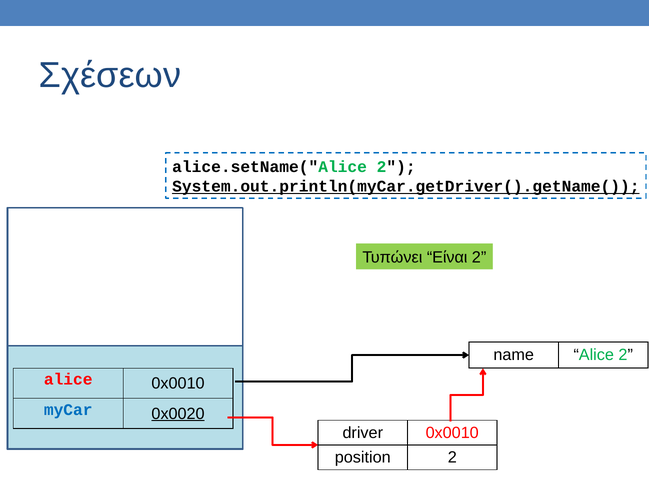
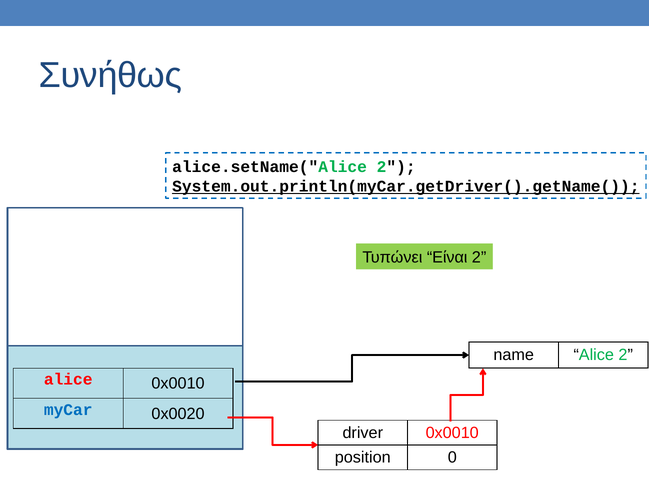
Σχέσεων: Σχέσεων -> Συνήθως (110, 76)
0x0020 underline: present -> none (178, 413)
position 2: 2 -> 0 (452, 457)
